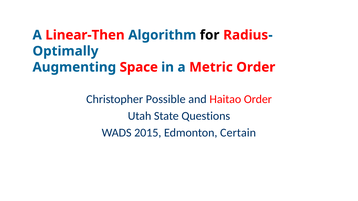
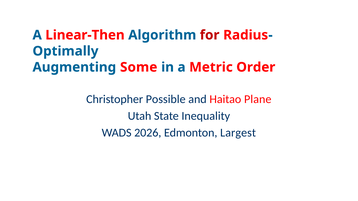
for colour: black -> red (210, 35)
Space: Space -> Some (139, 67)
Haitao Order: Order -> Plane (258, 99)
Questions: Questions -> Inequality (206, 116)
2015: 2015 -> 2026 (148, 133)
Certain: Certain -> Largest (238, 133)
